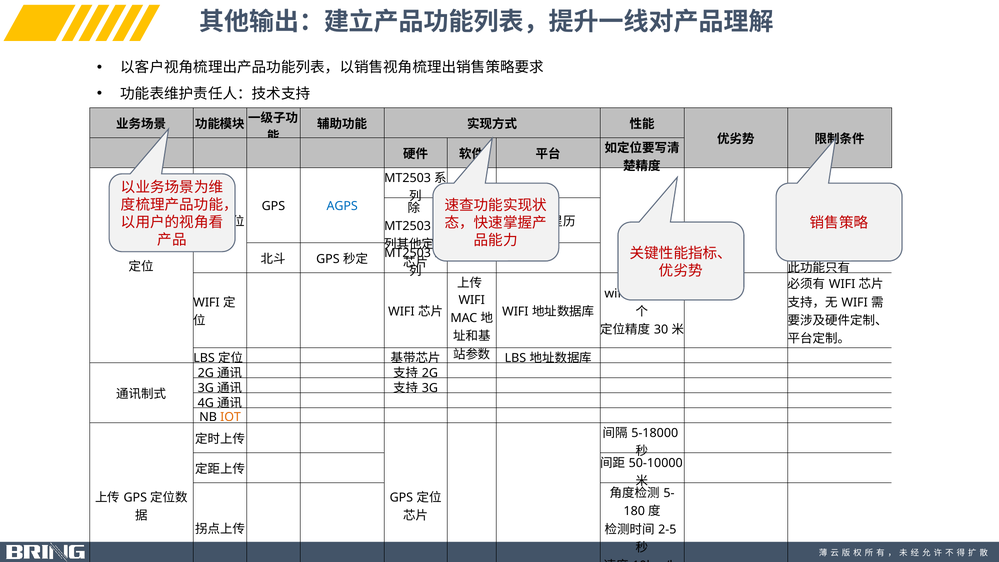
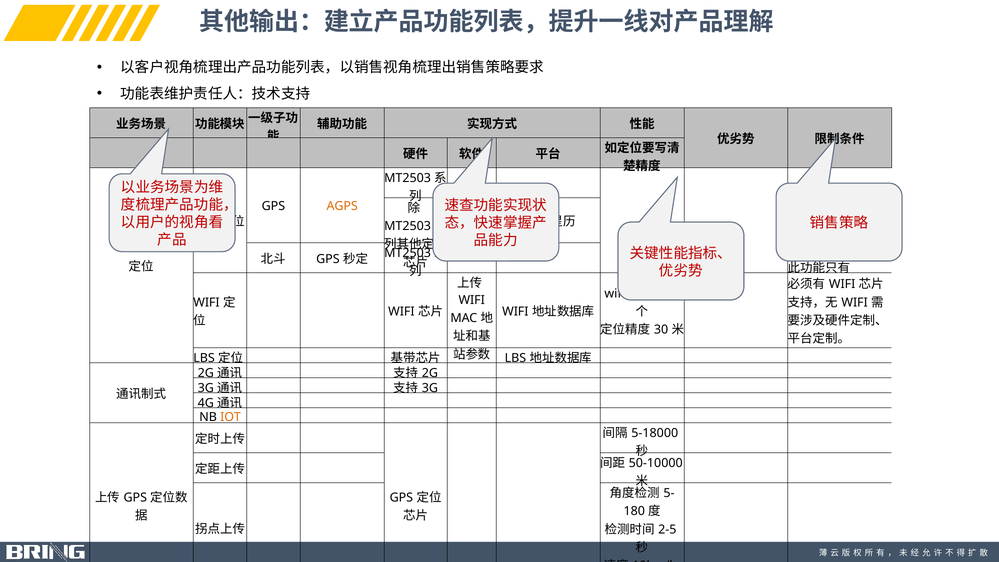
AGPS colour: blue -> orange (342, 206)
